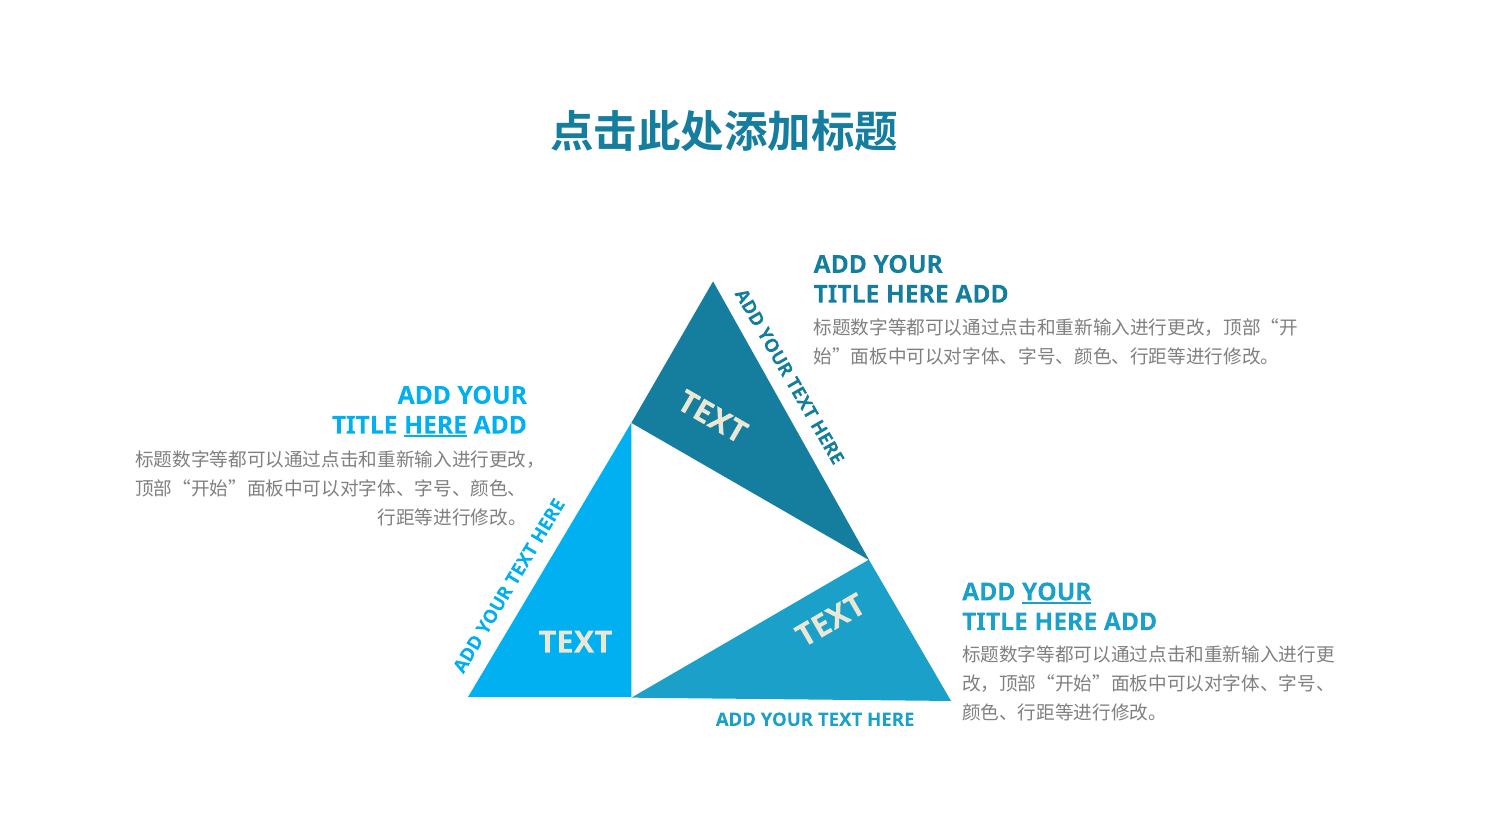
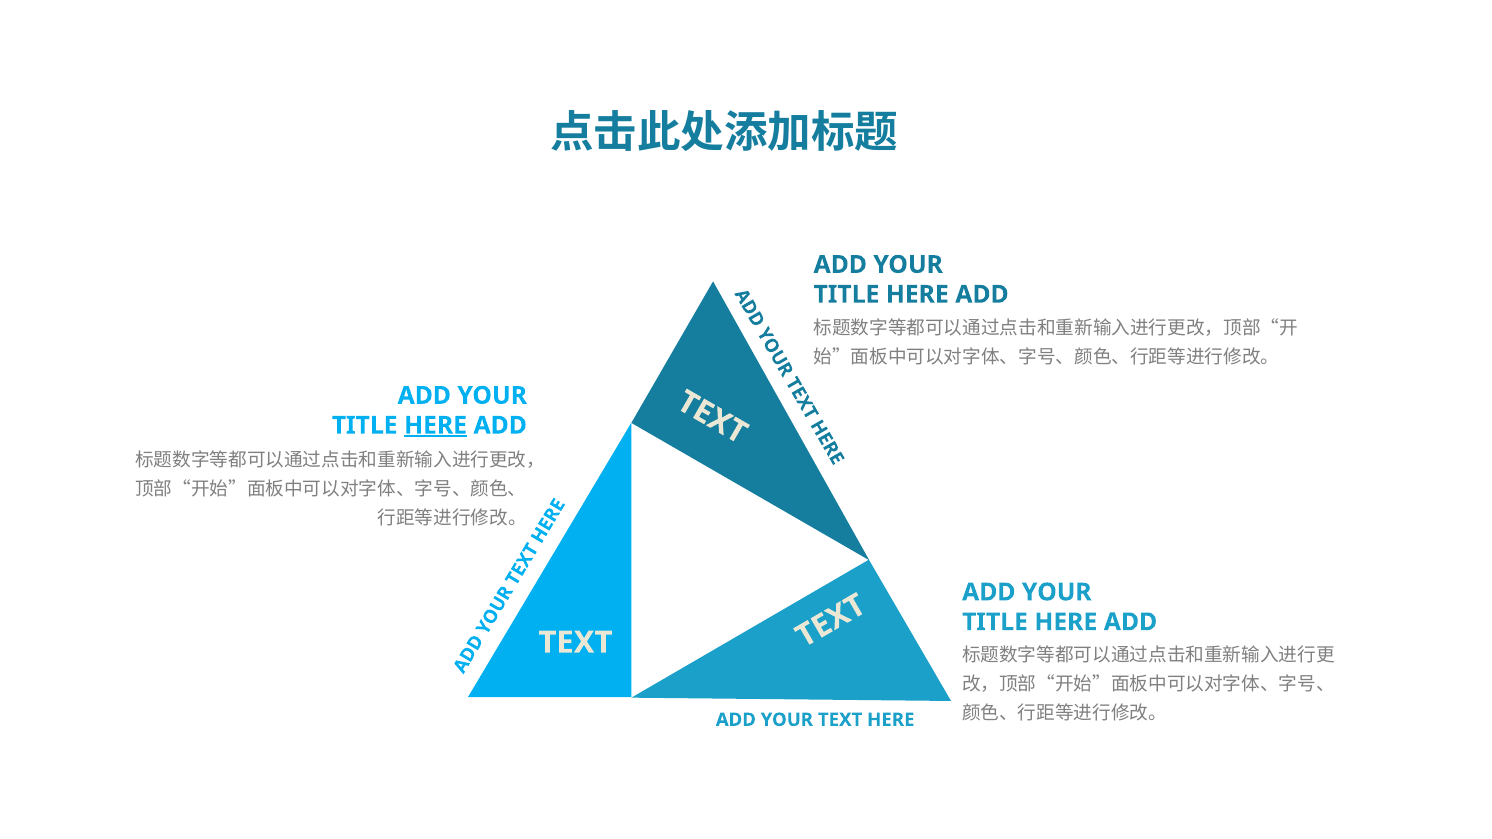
YOUR underline: present -> none (1057, 592)
